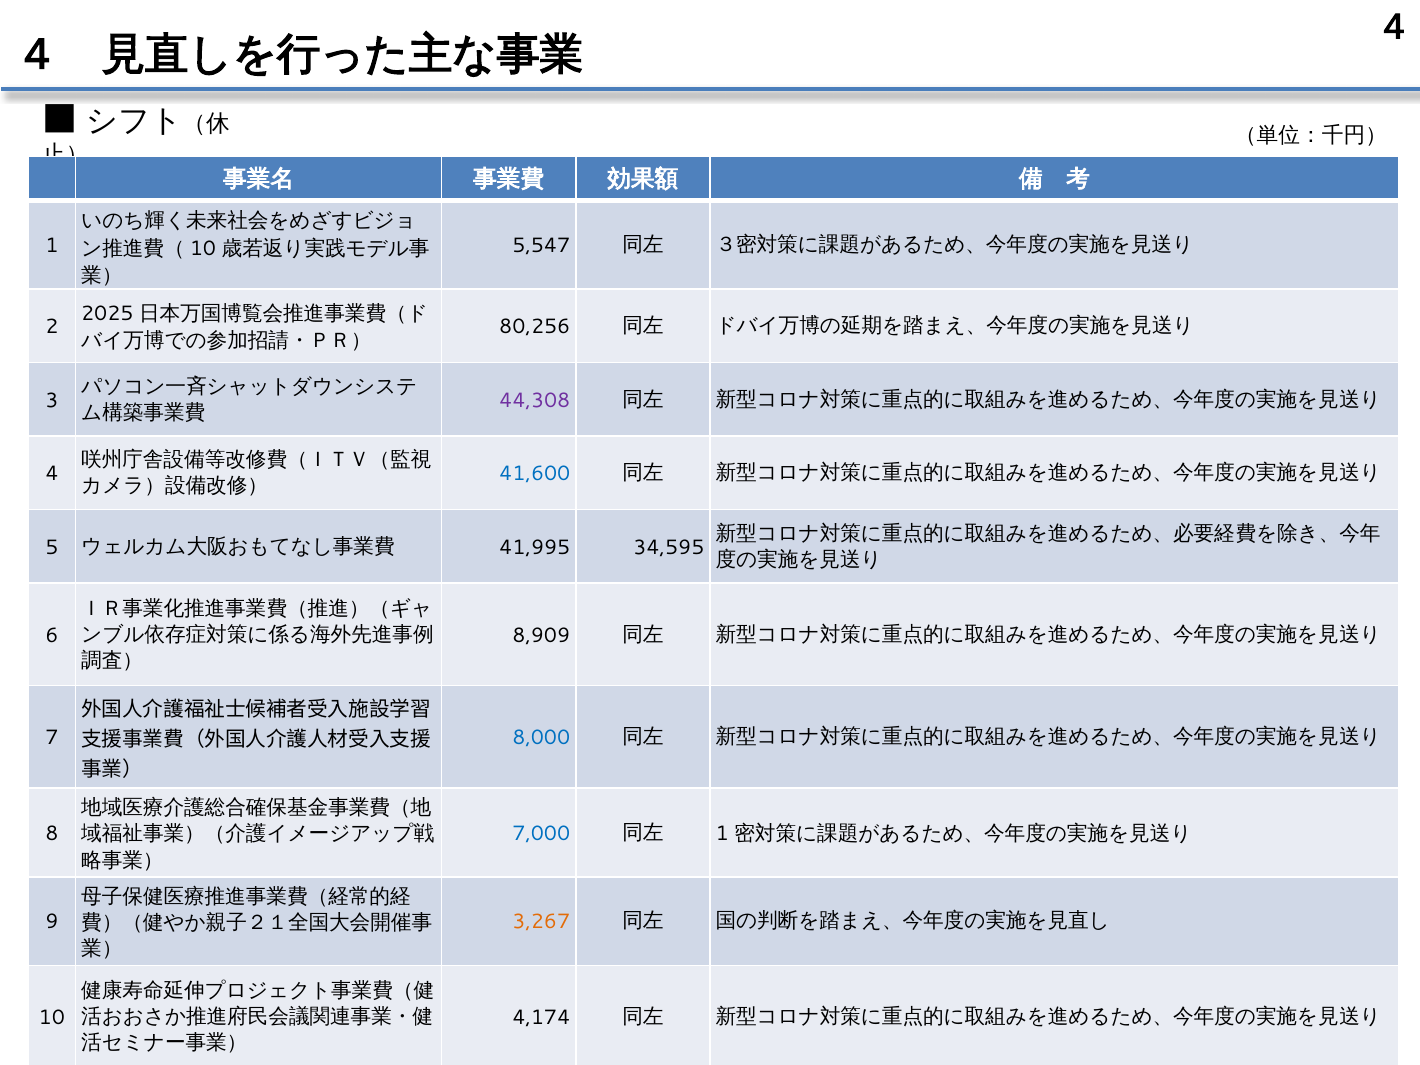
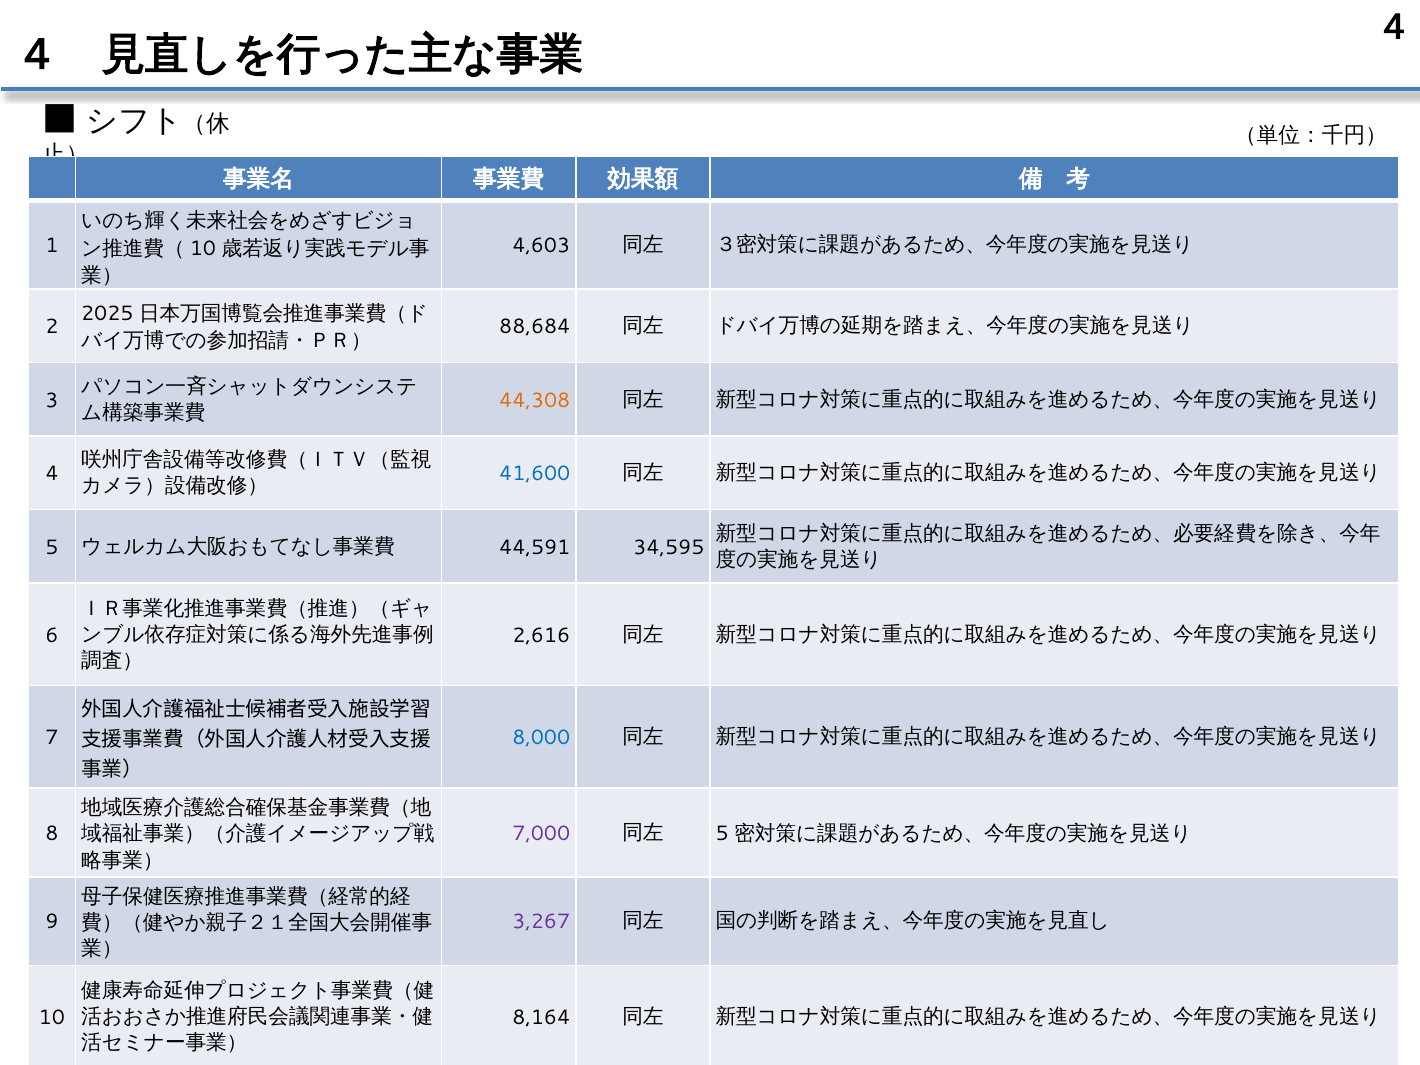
5,547: 5,547 -> 4,603 (541, 246)
80,256: 80,256 -> 88,684 (535, 327)
44,308 colour: purple -> orange (535, 400)
41,995: 41,995 -> 44,591 (535, 547)
8,909: 8,909 -> 2,616 (541, 635)
7,000 colour: blue -> purple (541, 833)
1: 1 -> 5 (722, 833)
3,267 colour: orange -> purple (541, 922)
4,174: 4,174 -> 8,164 (541, 1018)
